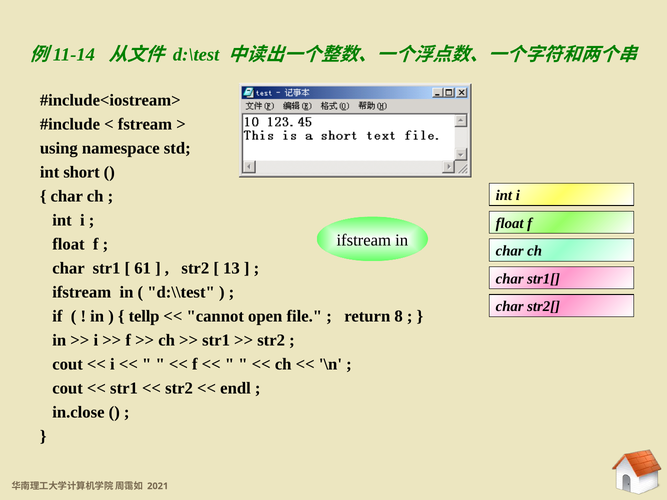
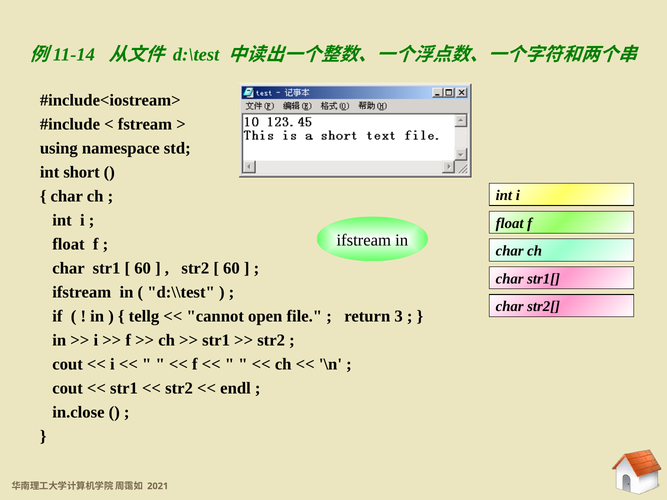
61: 61 -> 60 (143, 269)
13: 13 -> 60 (231, 269)
tellp: tellp -> tellg (144, 317)
8: 8 -> 3 (399, 317)
